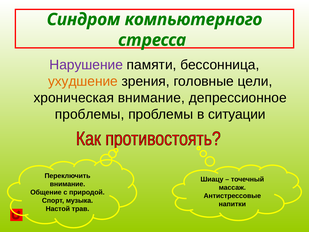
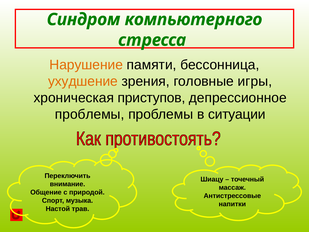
Нарушение colour: purple -> orange (86, 65)
цели: цели -> игры (255, 81)
хроническая внимание: внимание -> приступов (152, 98)
